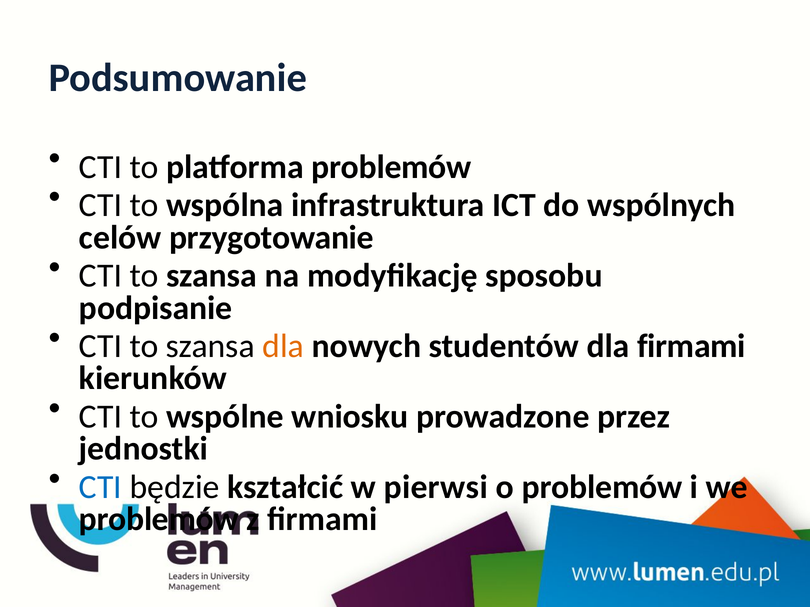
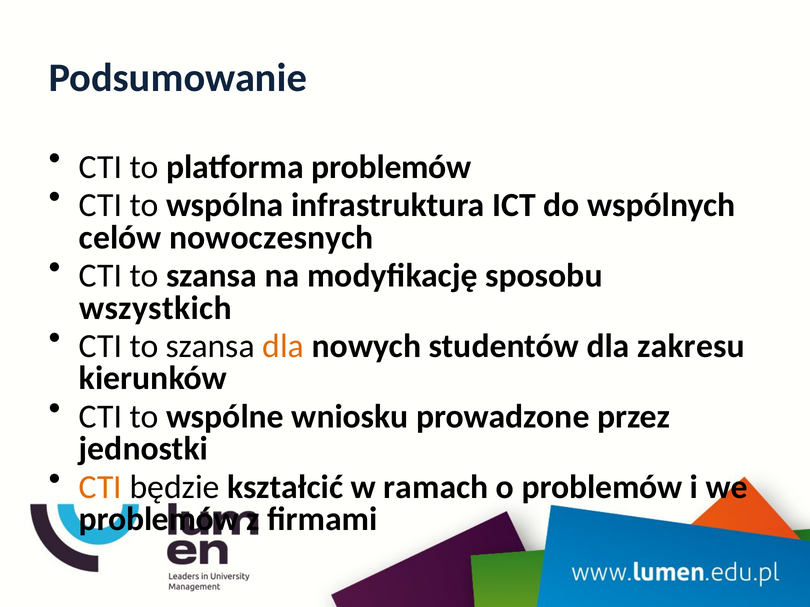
przygotowanie: przygotowanie -> nowoczesnych (271, 238)
podpisanie: podpisanie -> wszystkich (156, 308)
dla firmami: firmami -> zakresu (691, 346)
CTI colour: blue -> orange (100, 487)
pierwsi: pierwsi -> ramach (436, 487)
